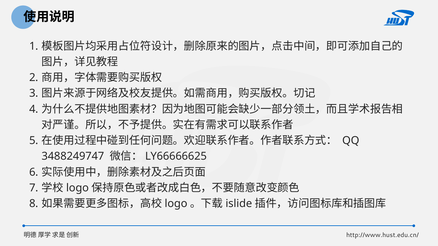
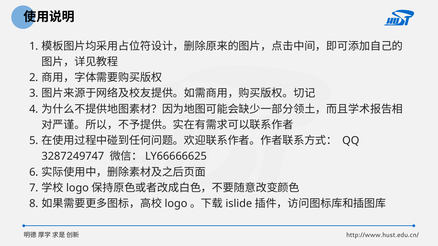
3488249747: 3488249747 -> 3287249747 (73, 157)
